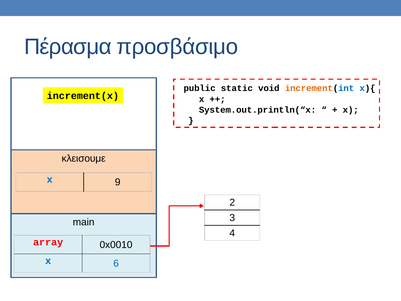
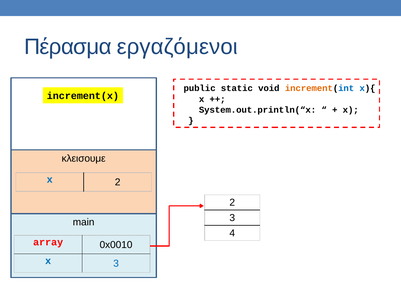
προσβάσιμο: προσβάσιμο -> εργαζόμενοι (177, 47)
x 9: 9 -> 2 (118, 182)
x 6: 6 -> 3 (116, 263)
